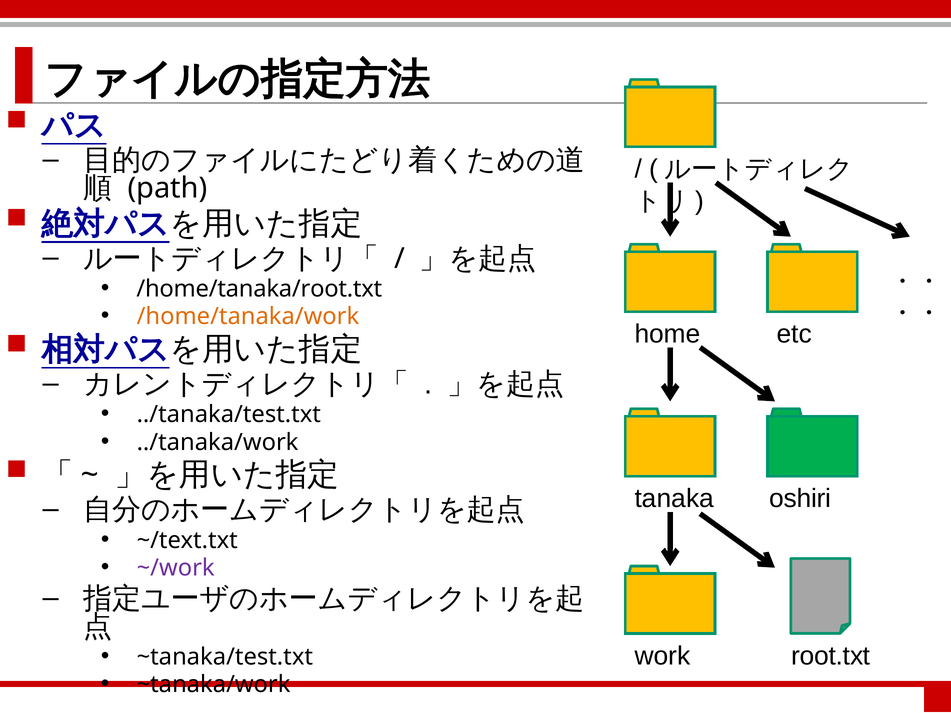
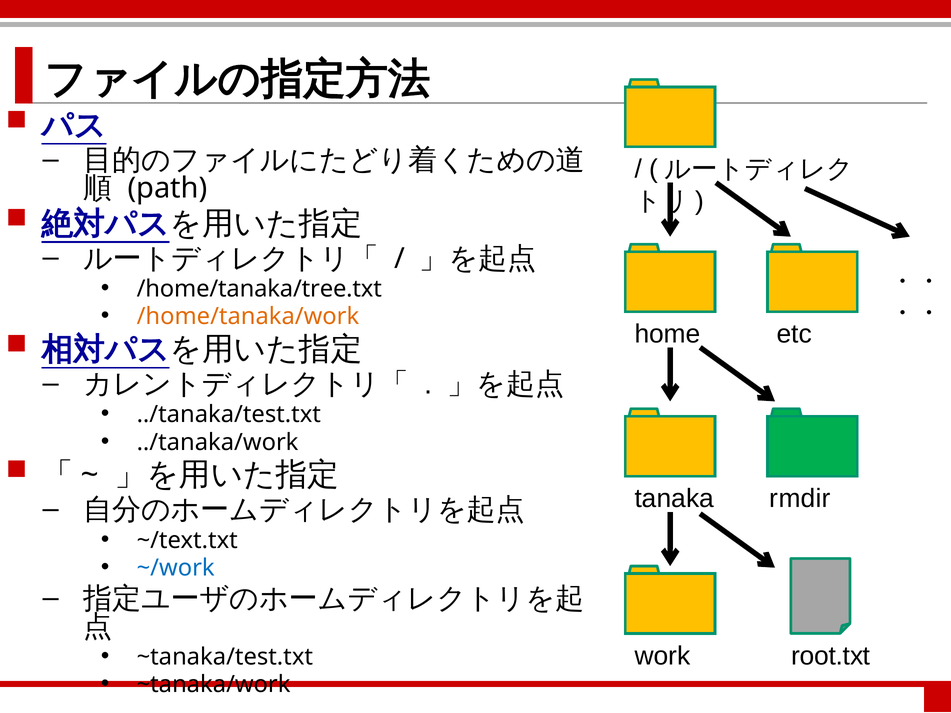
/home/tanaka/root.txt: /home/tanaka/root.txt -> /home/tanaka/tree.txt (259, 289)
oshiri: oshiri -> rmdir (800, 499)
~/work colour: purple -> blue (176, 568)
